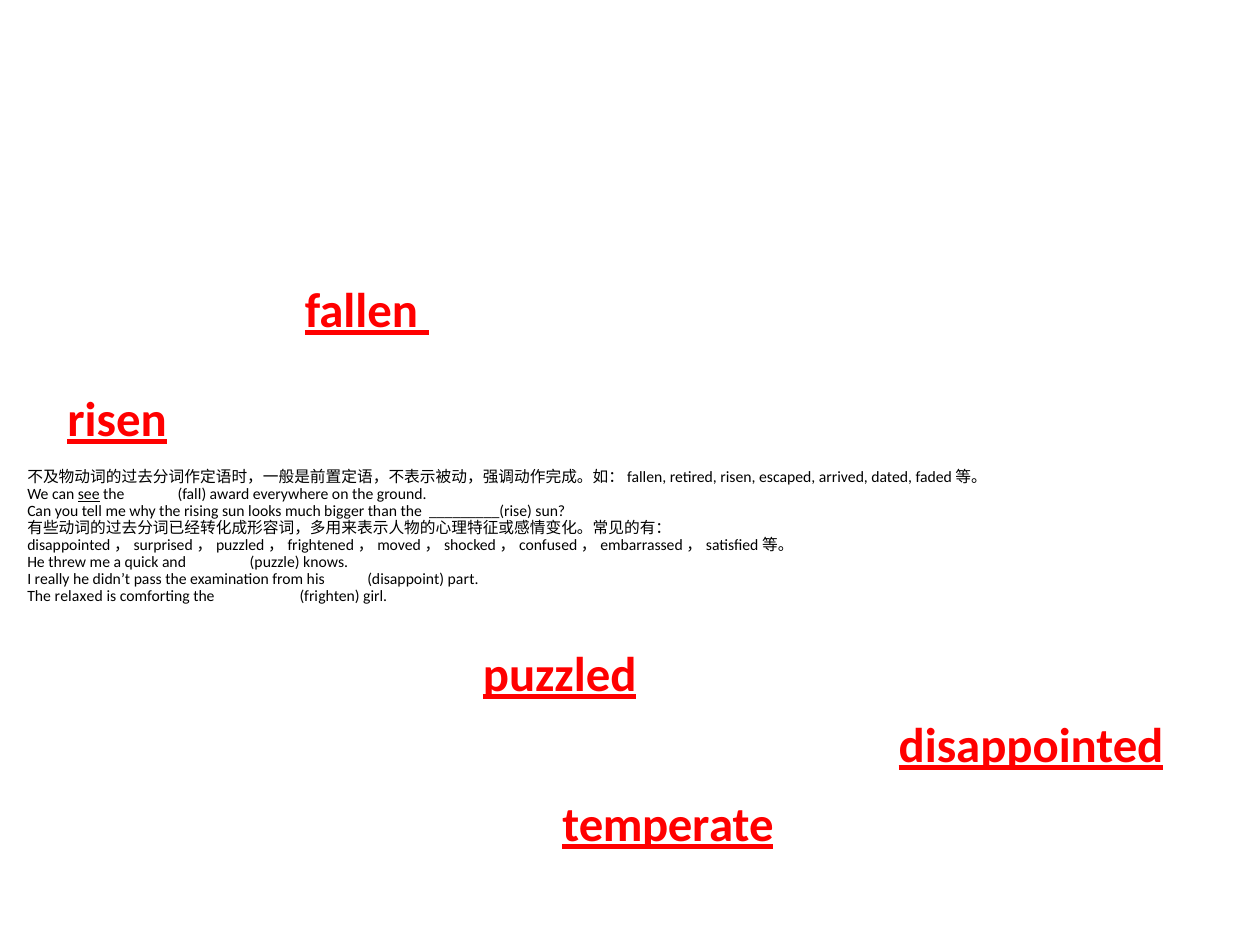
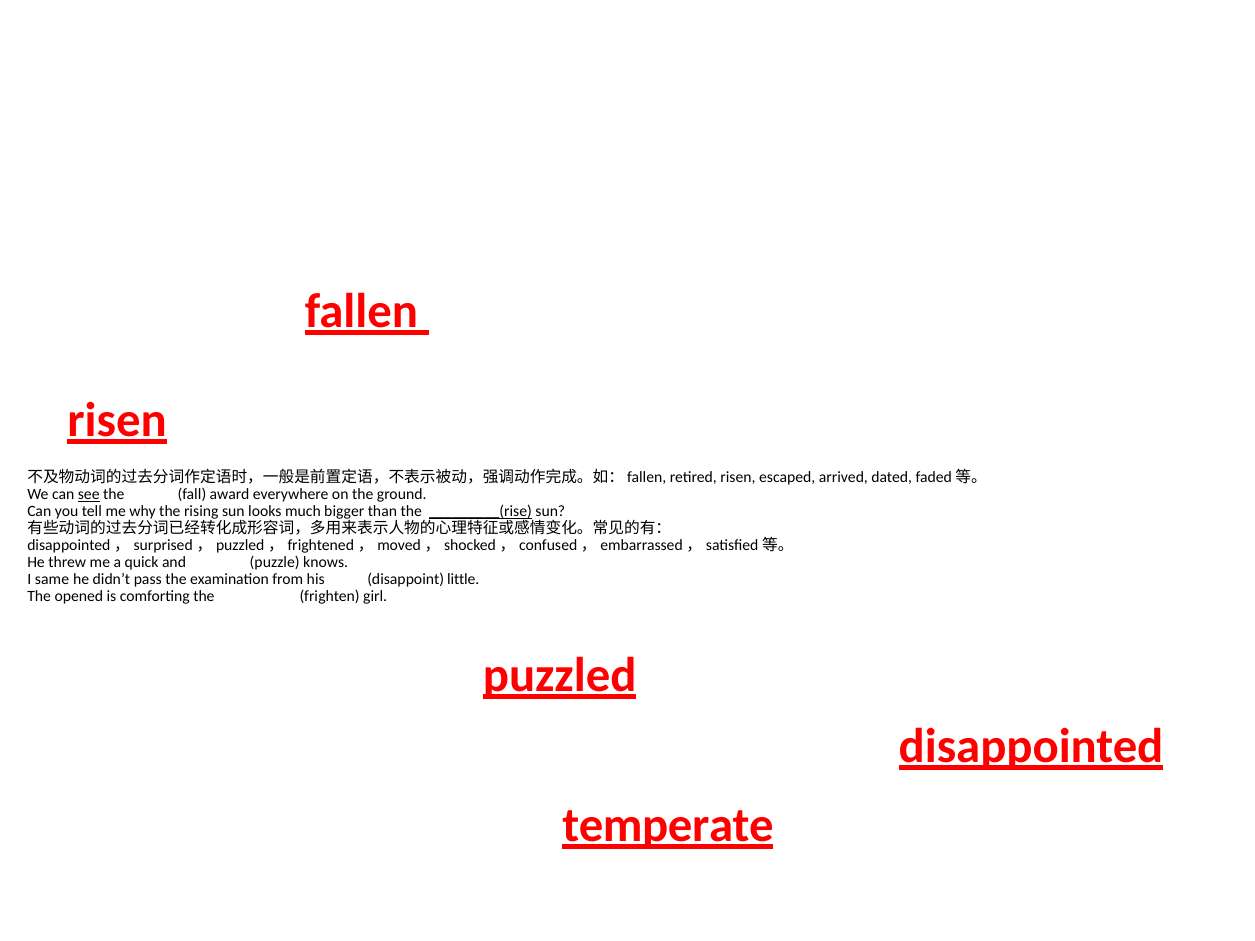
_________(rise underline: none -> present (481, 511)
really: really -> same (52, 579)
part: part -> little (463, 579)
relaxed: relaxed -> opened (79, 596)
